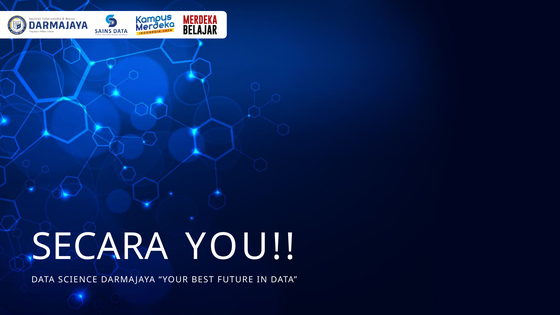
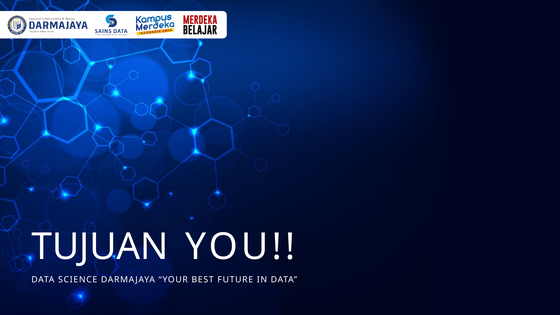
SECARA: SECARA -> TUJUAN (100, 247)
